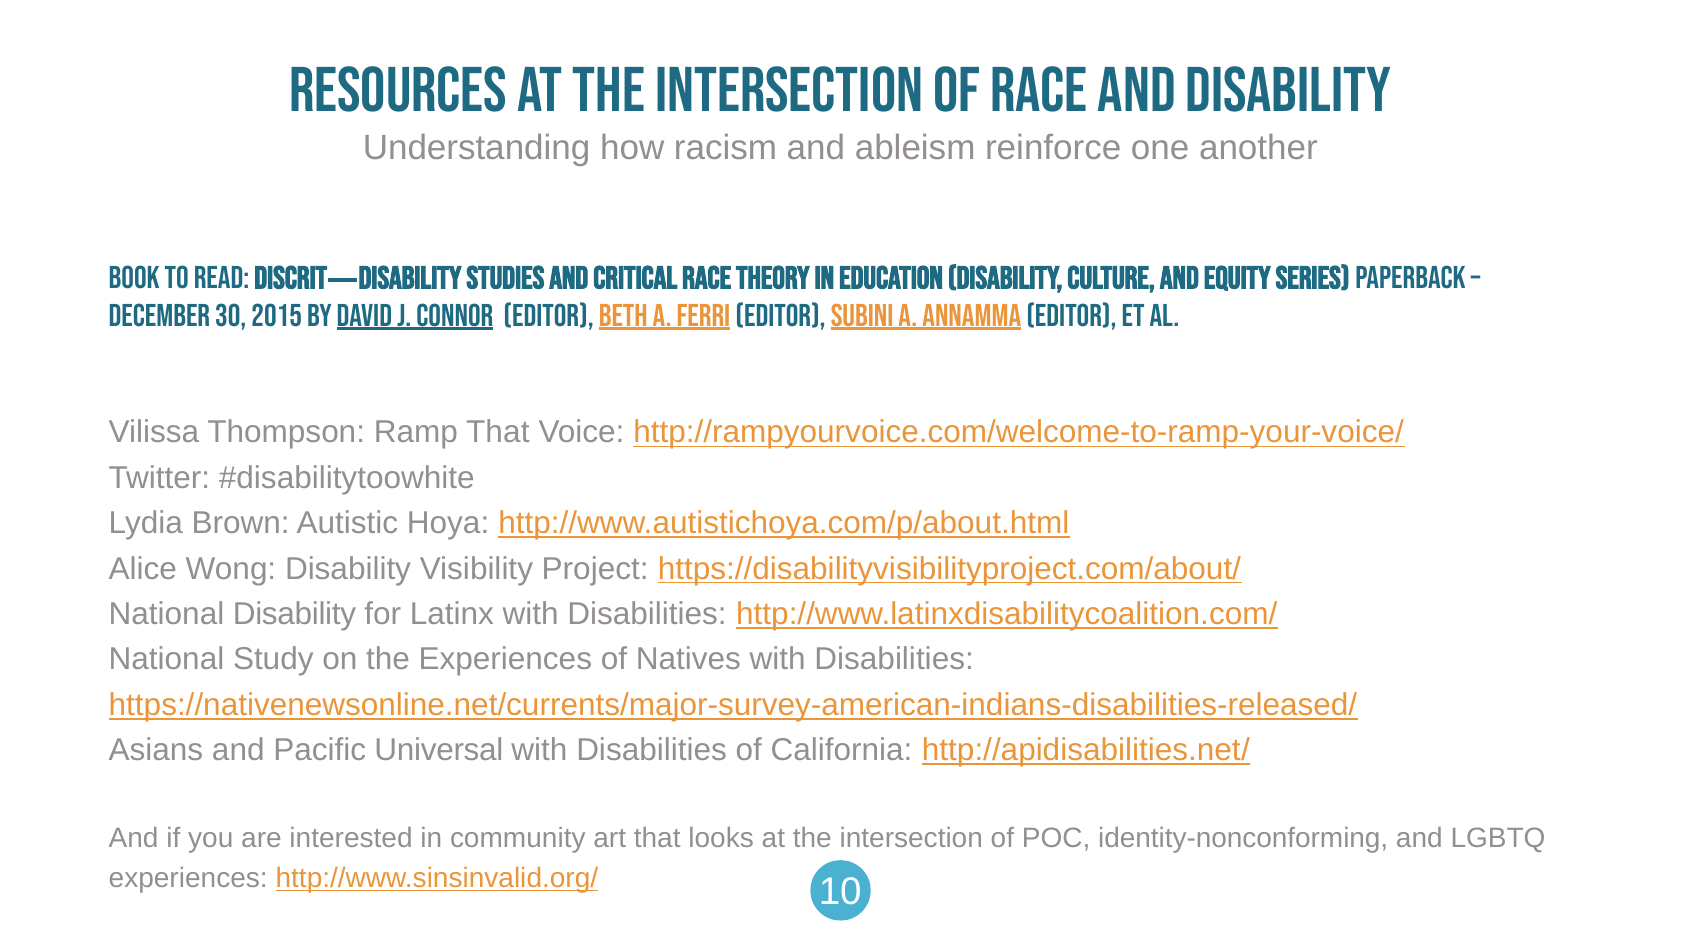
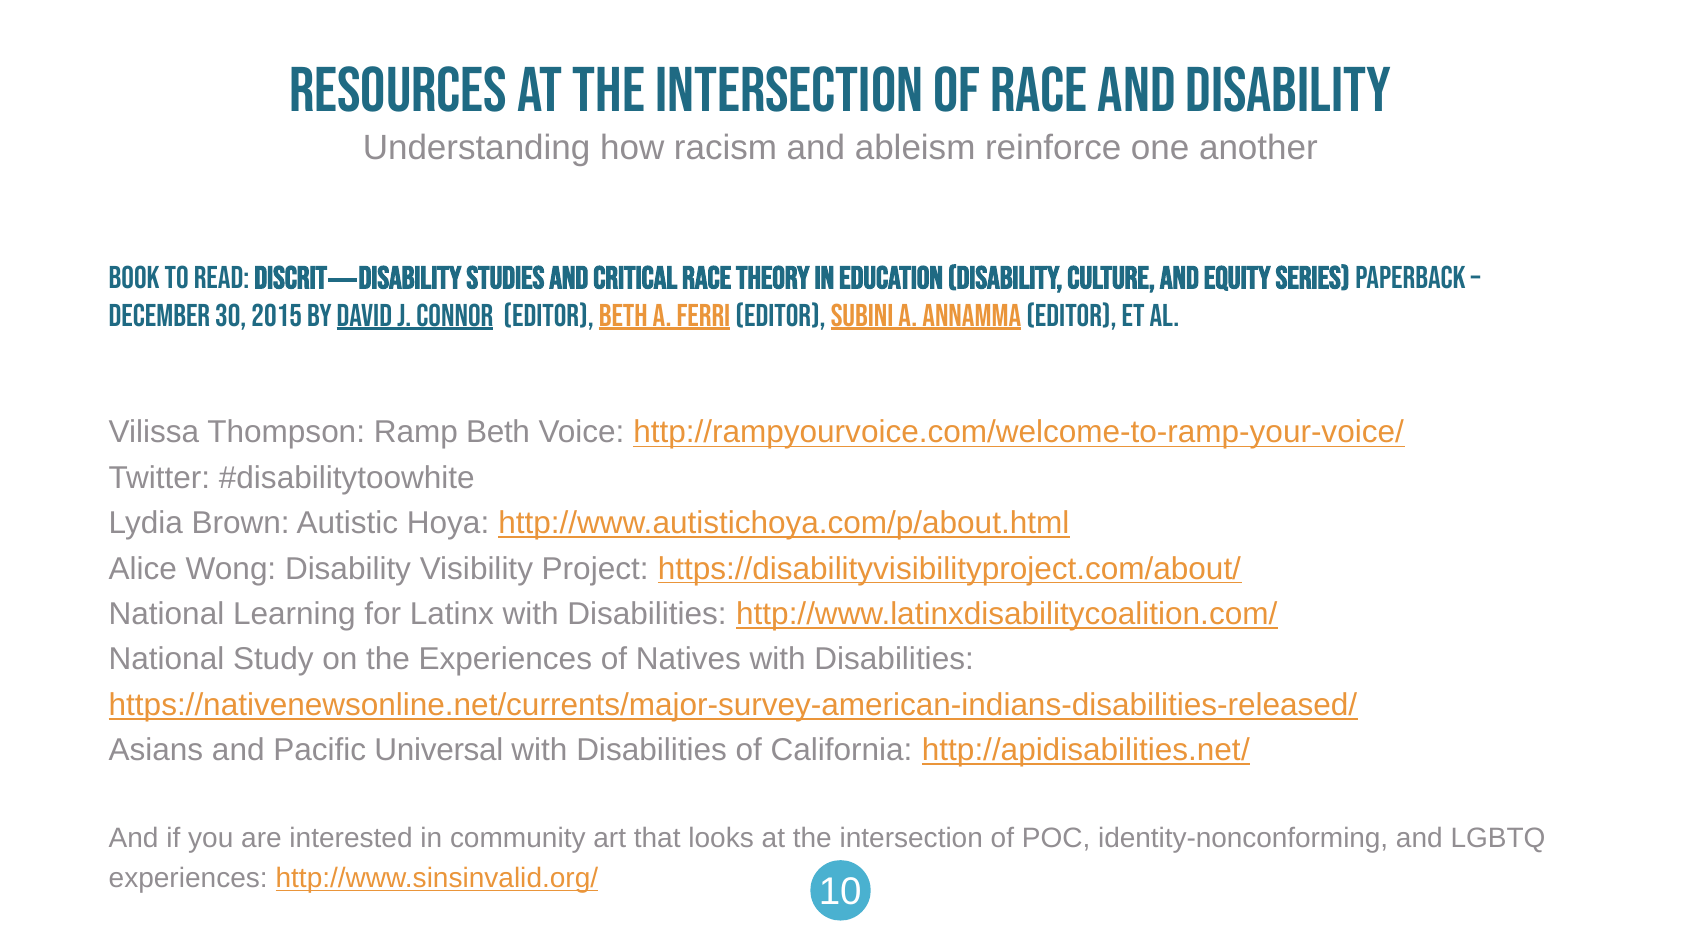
Ramp That: That -> Beth (498, 433)
National Disability: Disability -> Learning (294, 614)
